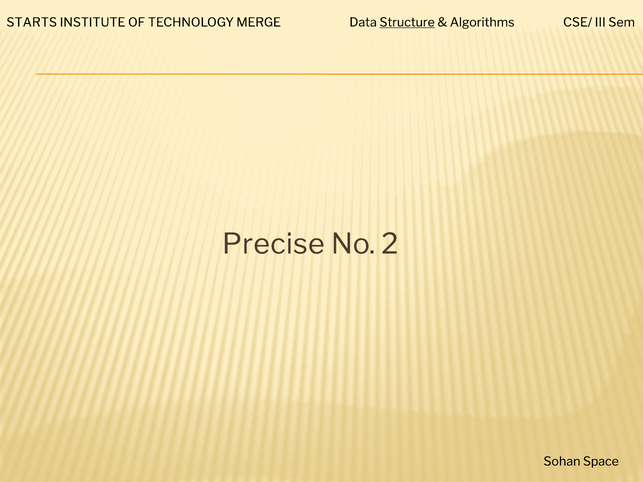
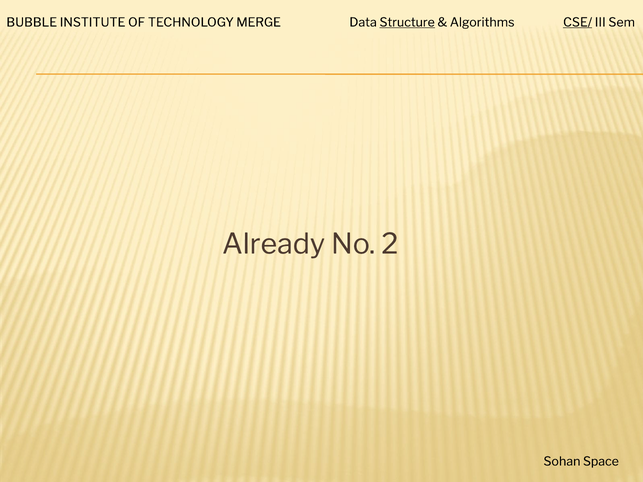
STARTS: STARTS -> BUBBLE (32, 22)
CSE/ underline: none -> present (578, 22)
Precise: Precise -> Already (274, 244)
